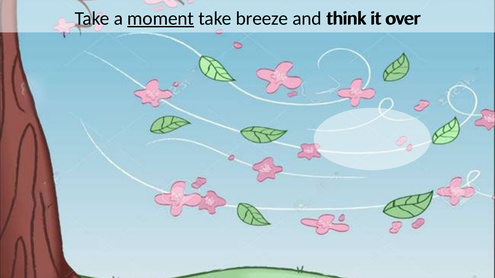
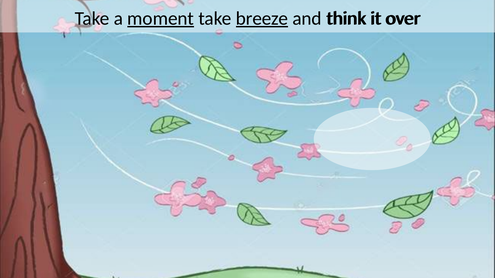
breeze underline: none -> present (262, 18)
